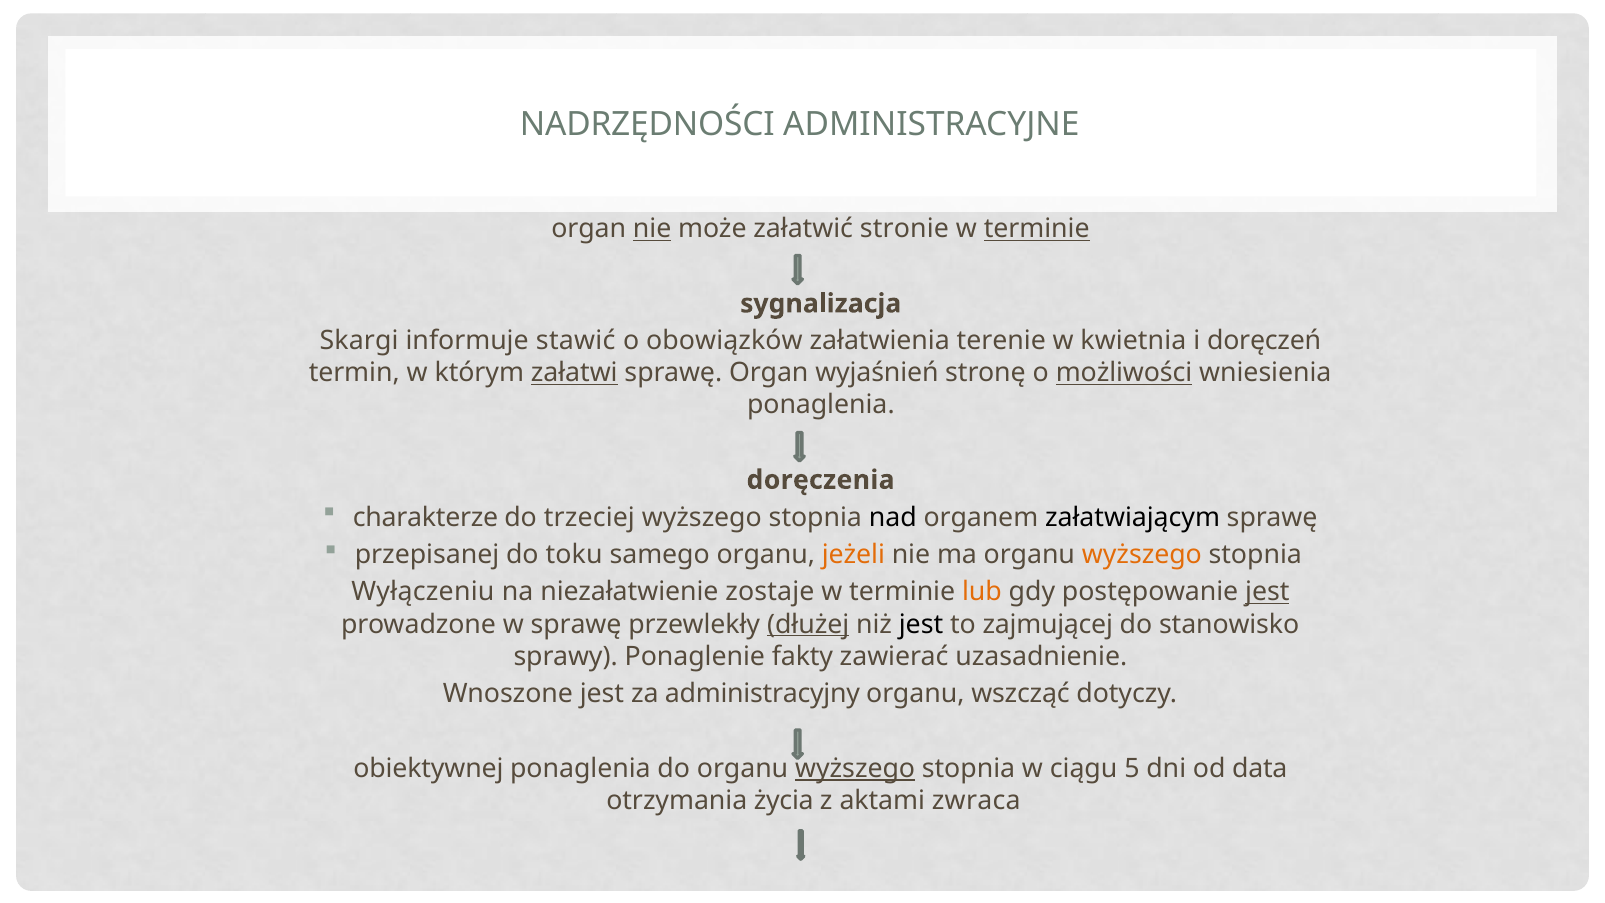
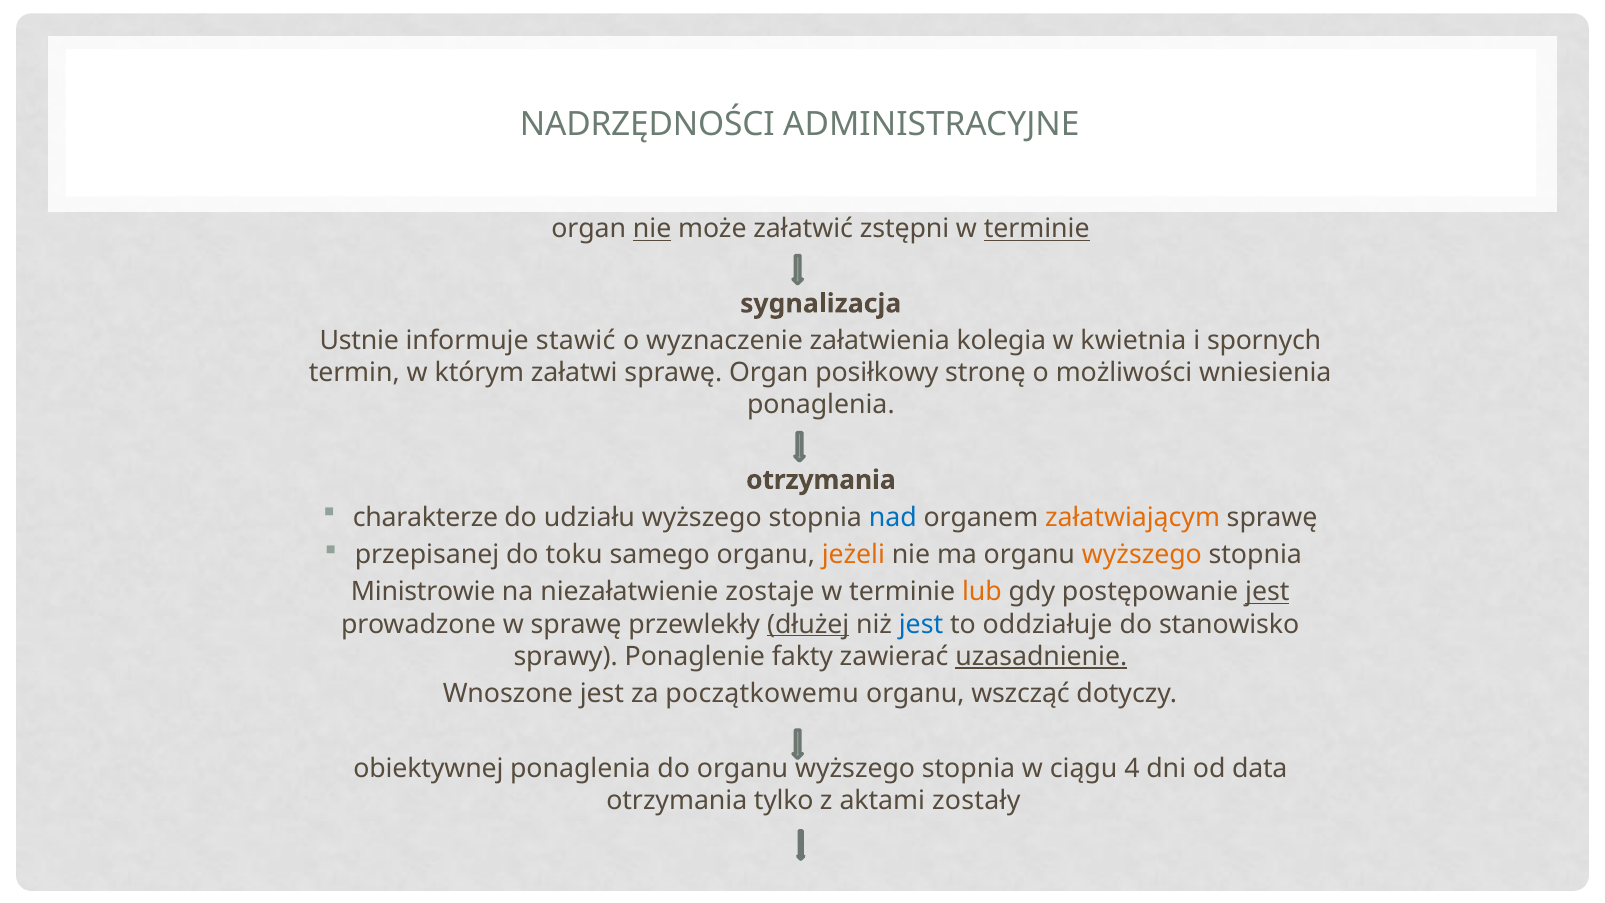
stronie: stronie -> zstępni (905, 229)
Skargi: Skargi -> Ustnie (359, 341)
obowiązków: obowiązków -> wyznaczenie (724, 341)
terenie: terenie -> kolegia (1001, 341)
doręczeń: doręczeń -> spornych (1264, 341)
załatwi underline: present -> none (574, 373)
wyjaśnień: wyjaśnień -> posiłkowy (877, 373)
możliwości underline: present -> none (1124, 373)
doręczenia: doręczenia -> otrzymania (821, 480)
trzeciej: trzeciej -> udziału (589, 517)
nad colour: black -> blue (893, 517)
załatwiającym colour: black -> orange (1133, 517)
Wyłączeniu: Wyłączeniu -> Ministrowie (423, 592)
jest colour: black -> blue (921, 624)
zajmującej: zajmującej -> oddziałuje (1048, 624)
uzasadnienie underline: none -> present (1041, 656)
administracyjny: administracyjny -> początkowemu (762, 693)
wyższego underline: present -> none (855, 768)
5: 5 -> 4 (1132, 768)
życia: życia -> tylko (784, 800)
zwraca: zwraca -> zostały (976, 800)
